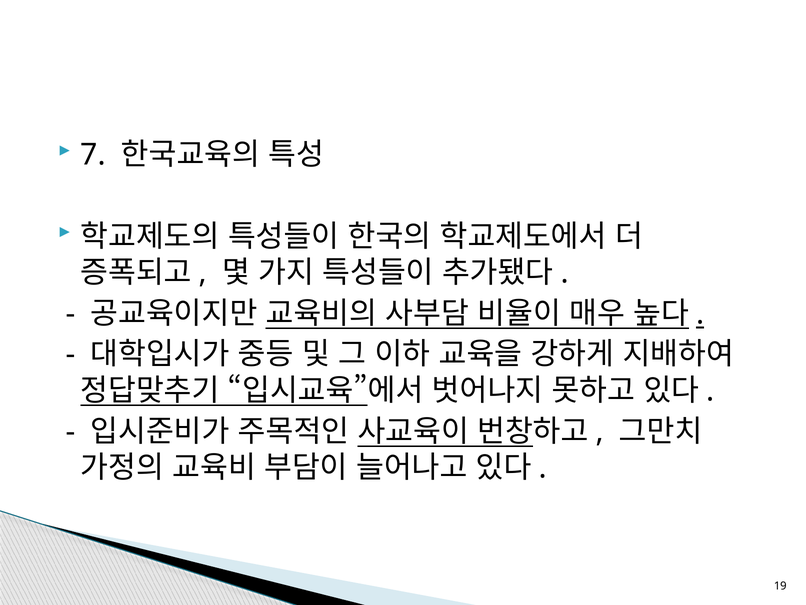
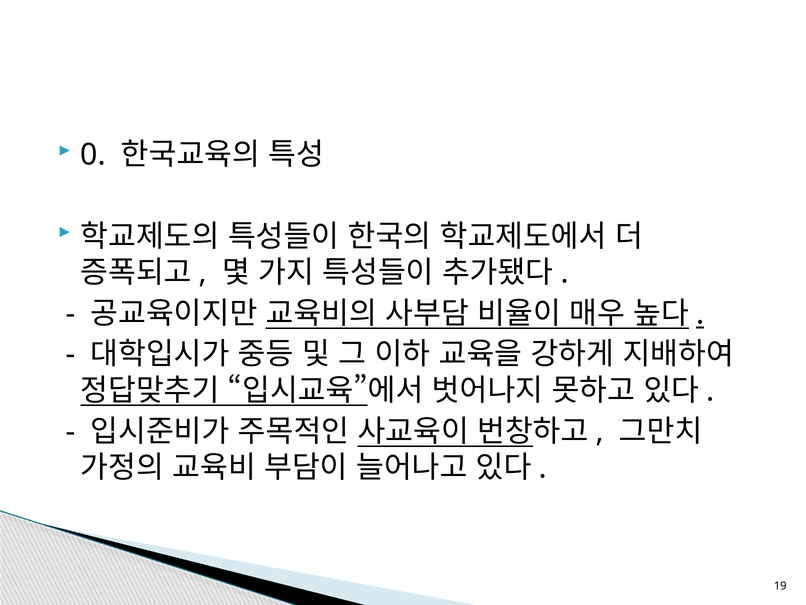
7: 7 -> 0 (93, 155)
